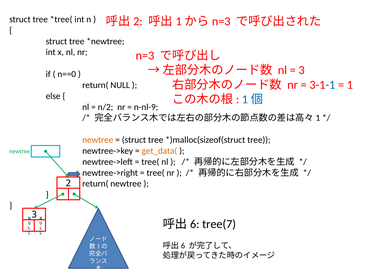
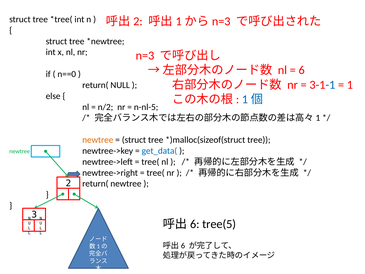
3: 3 -> 6 (302, 70)
n-nl-9: n-nl-9 -> n-nl-5 (146, 107)
get_data( colour: orange -> blue (159, 151)
tree(7: tree(7 -> tree(5 (219, 224)
